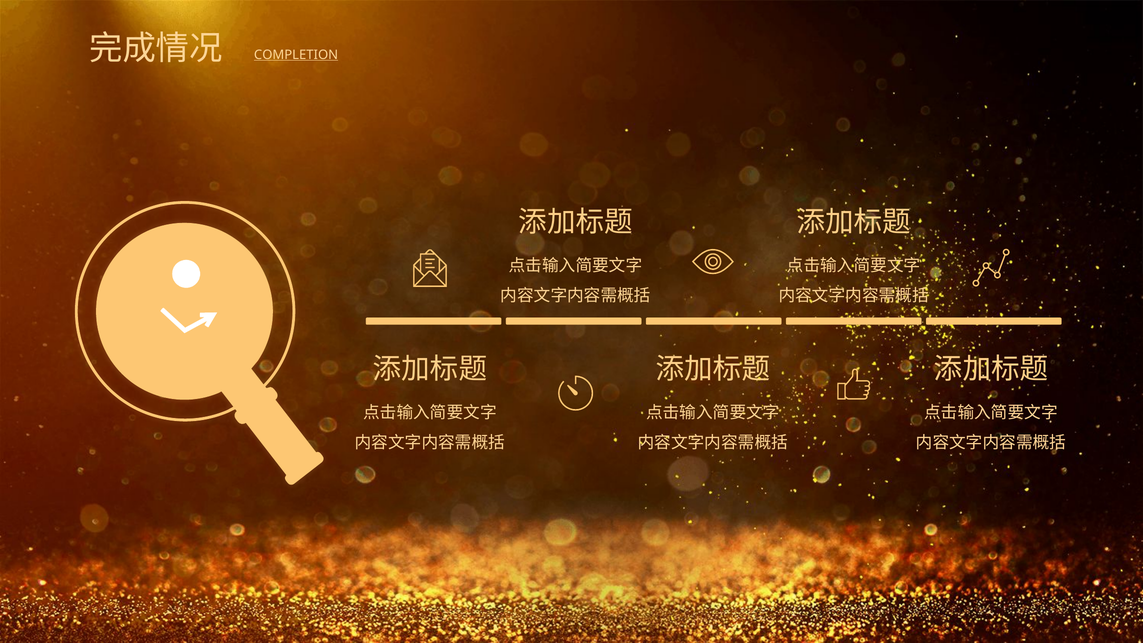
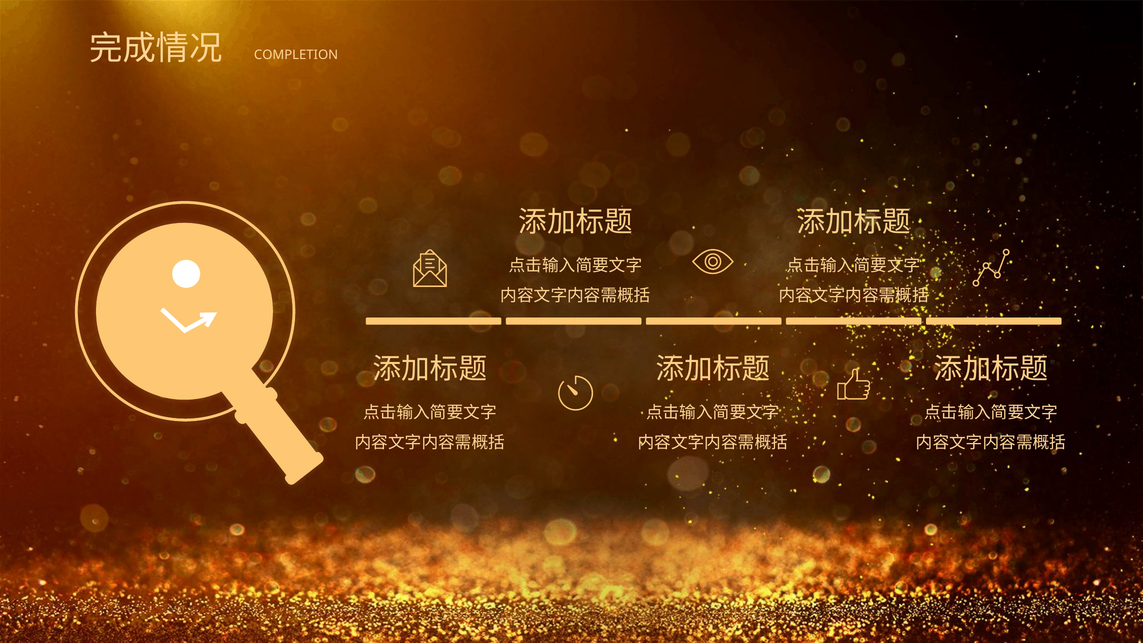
COMPLETION underline: present -> none (296, 55)
